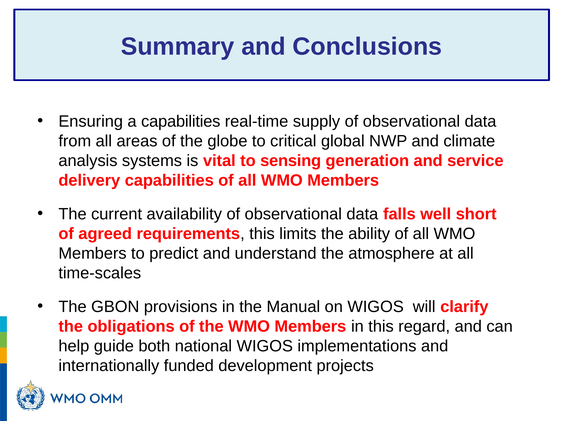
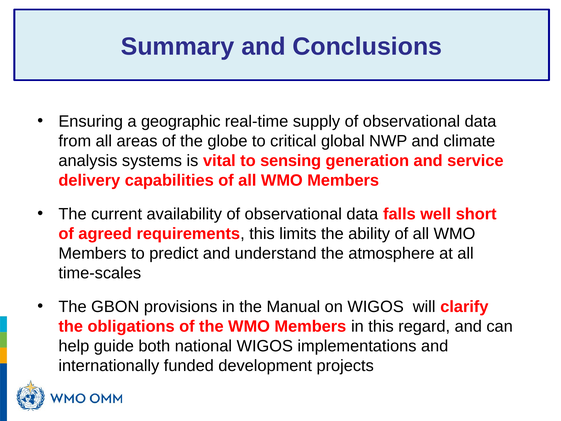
a capabilities: capabilities -> geographic (181, 121)
